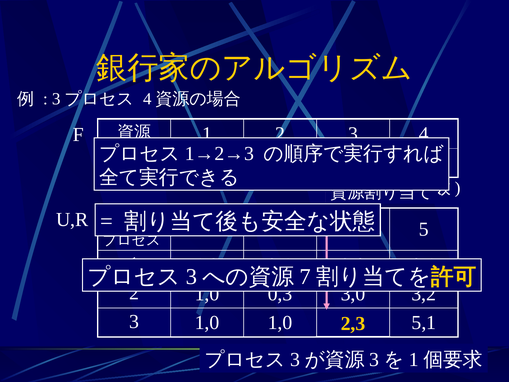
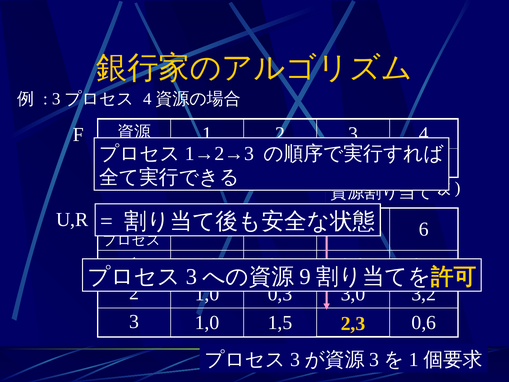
5: 5 -> 6 (424, 229)
7: 7 -> 9 (305, 276)
1,0 1,0: 1,0 -> 1,5 (280, 323)
5,1: 5,1 -> 0,6 (424, 323)
